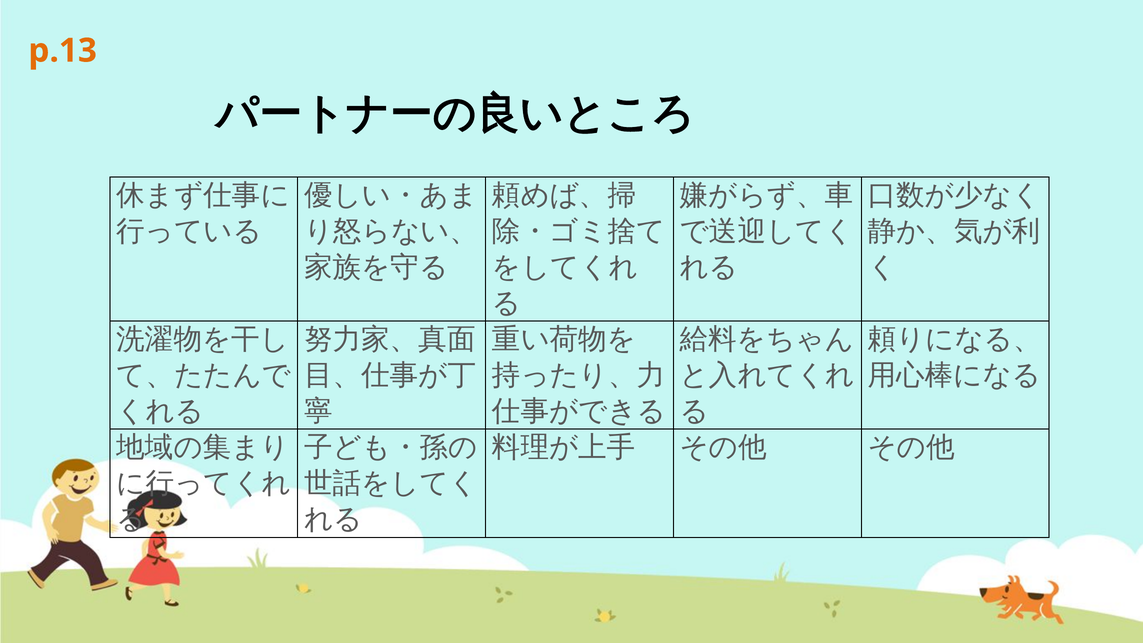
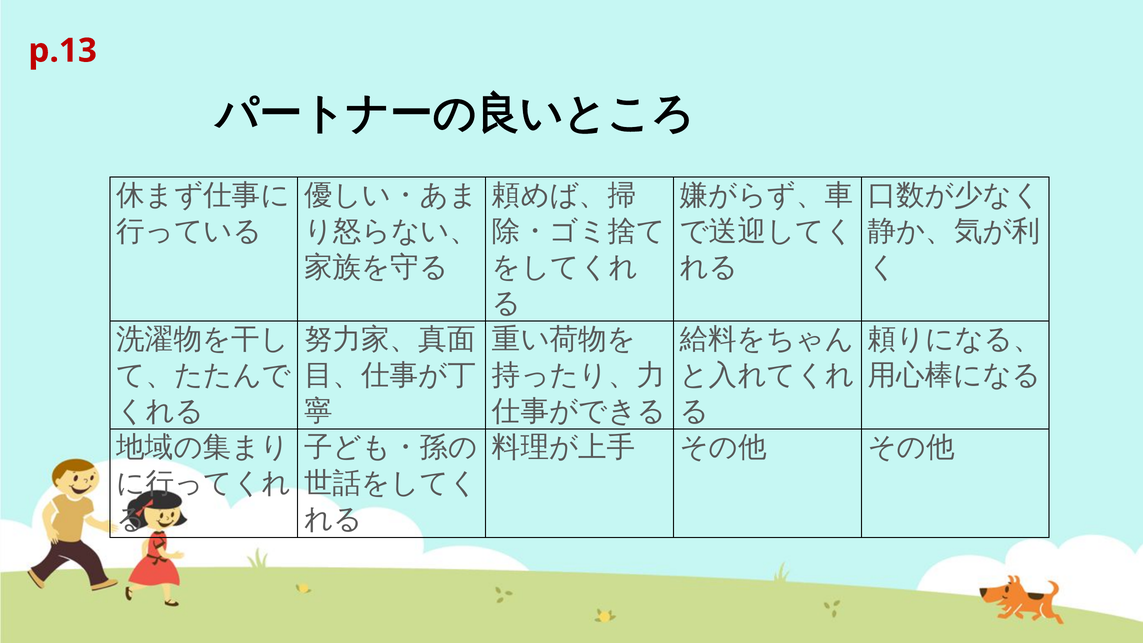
p.13 colour: orange -> red (63, 51)
